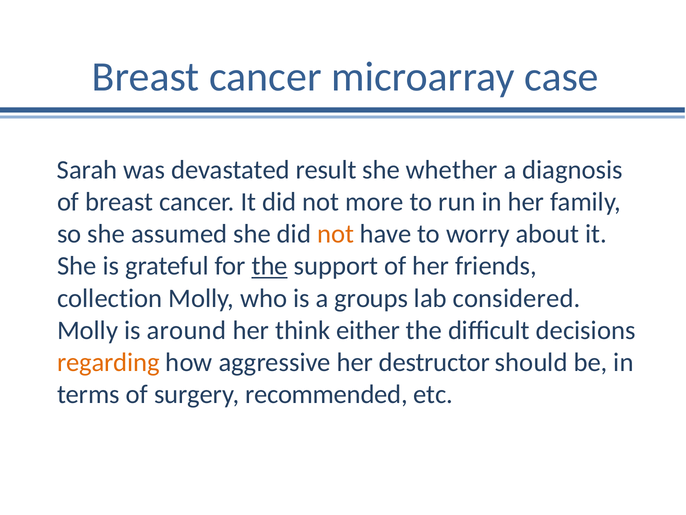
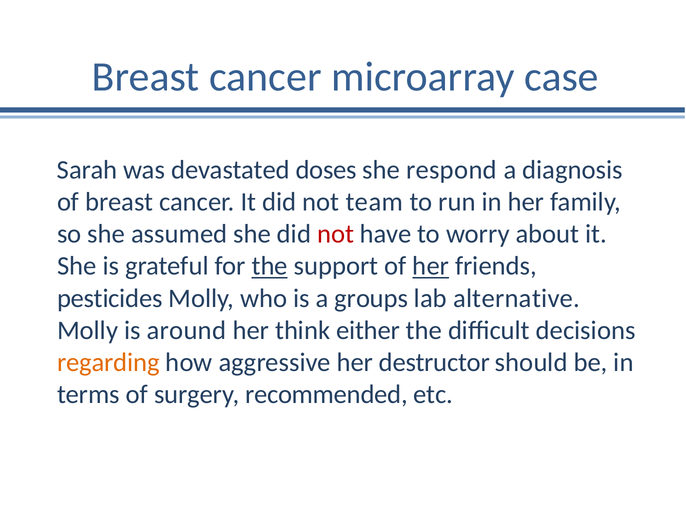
result: result -> doses (326, 170)
whether: whether -> respond (452, 170)
more: more -> team (374, 202)
not colour: orange -> red (335, 234)
her underline: none -> present (431, 266)
collection: collection -> pesticides (110, 298)
considered: considered -> alternative (517, 298)
